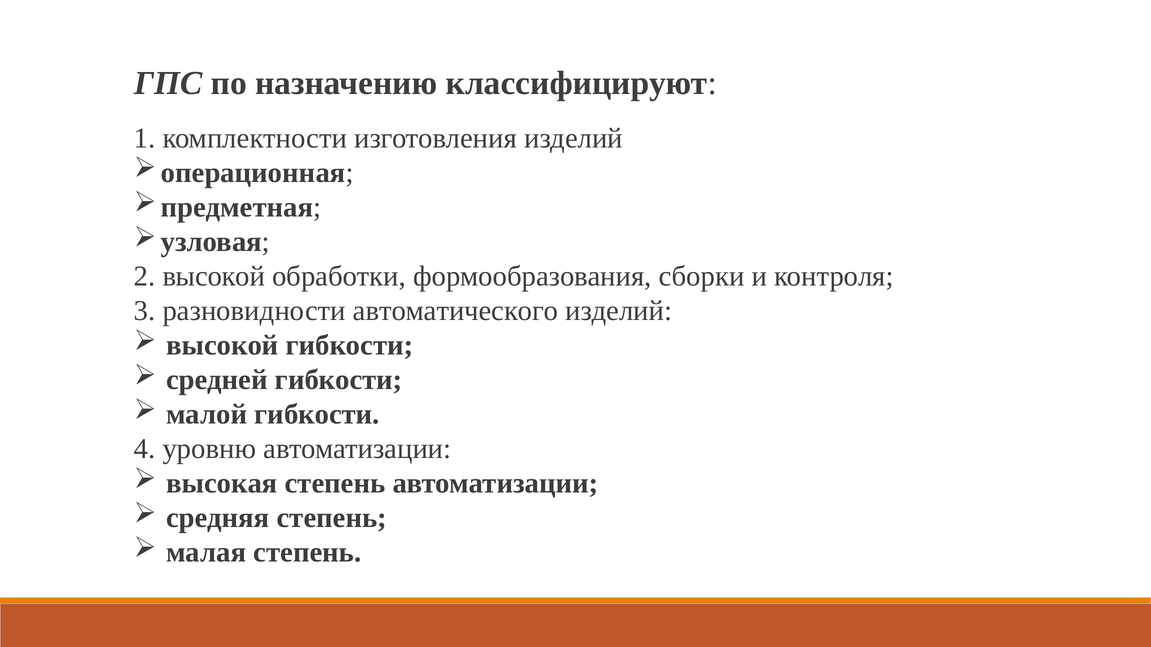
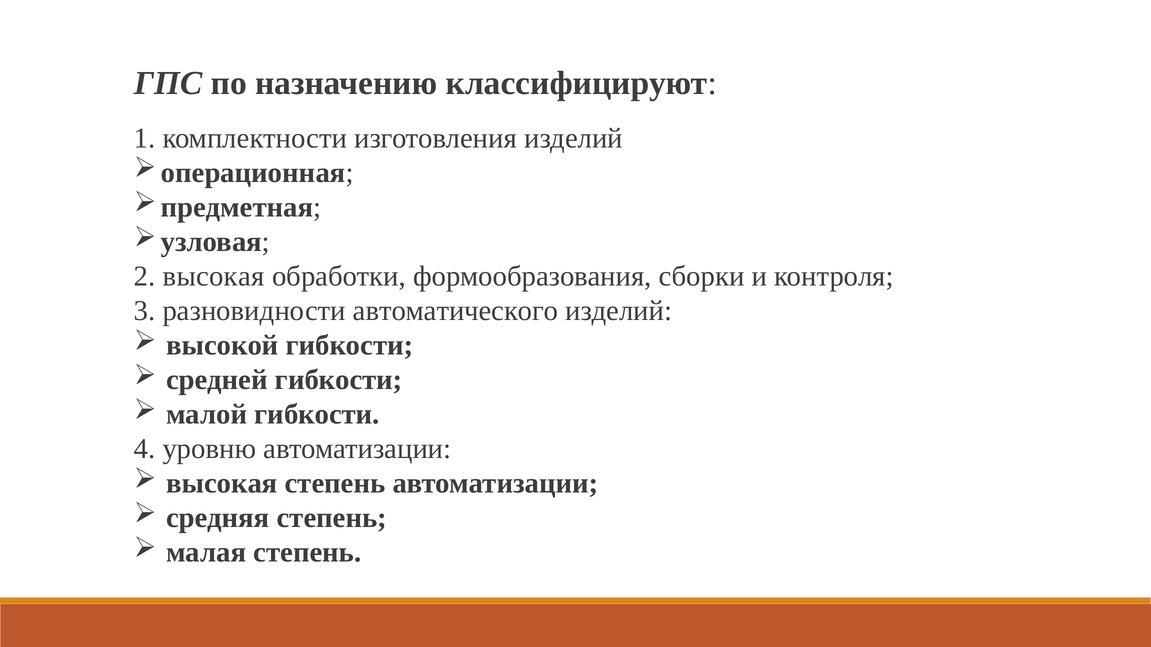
2 высокой: высокой -> высокая (214, 276)
